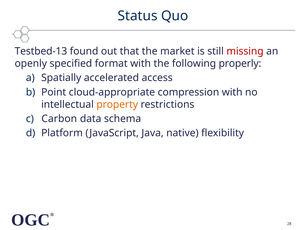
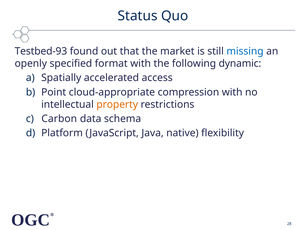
Testbed-13: Testbed-13 -> Testbed-93 (41, 51)
missing colour: red -> blue (245, 51)
properly: properly -> dynamic (240, 63)
